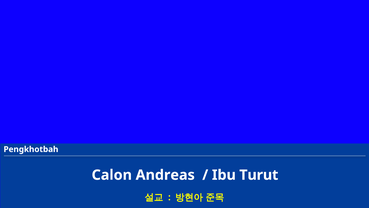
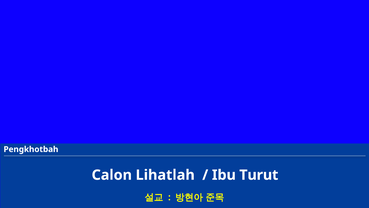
Andreas: Andreas -> Lihatlah (165, 175)
